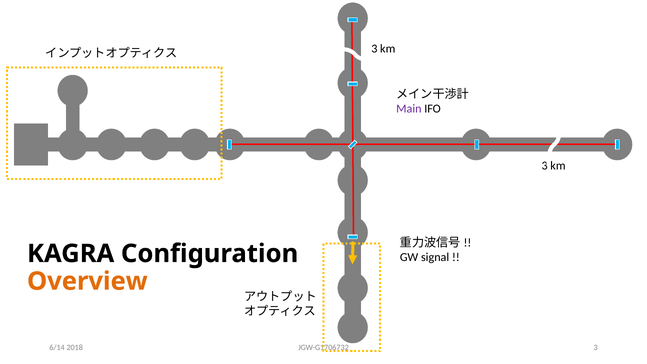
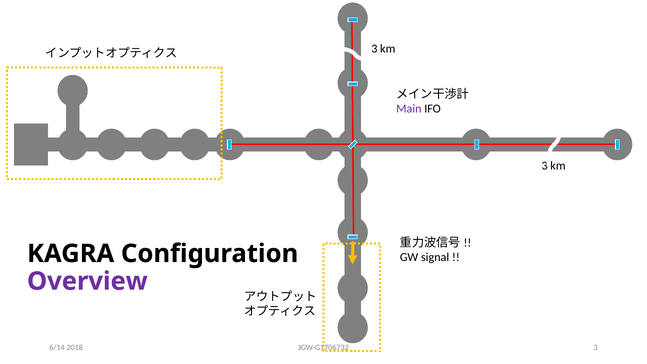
Overview colour: orange -> purple (87, 281)
